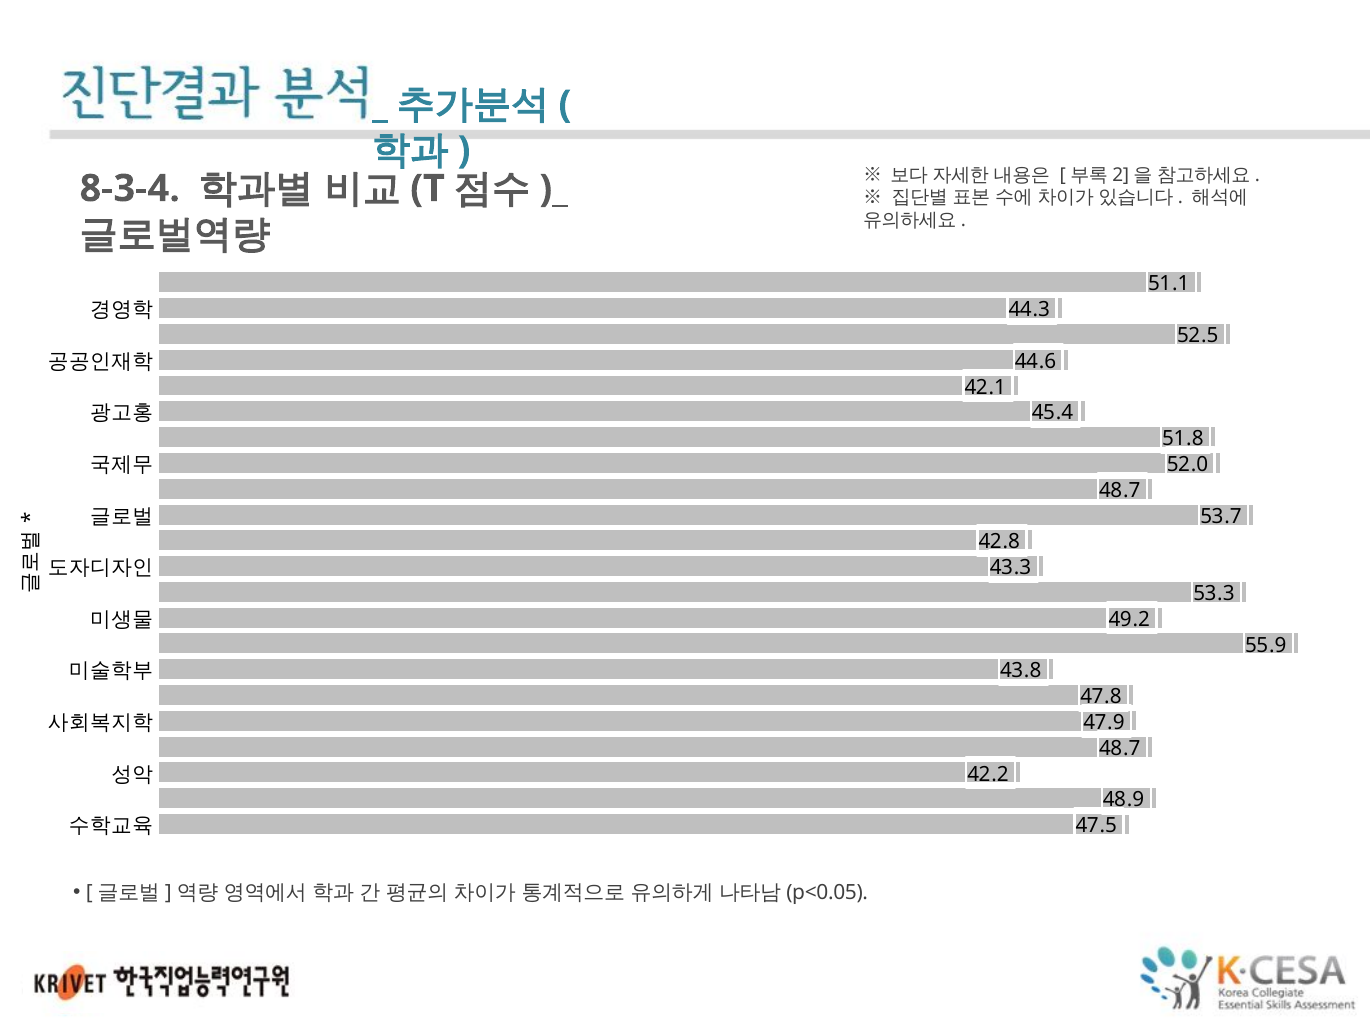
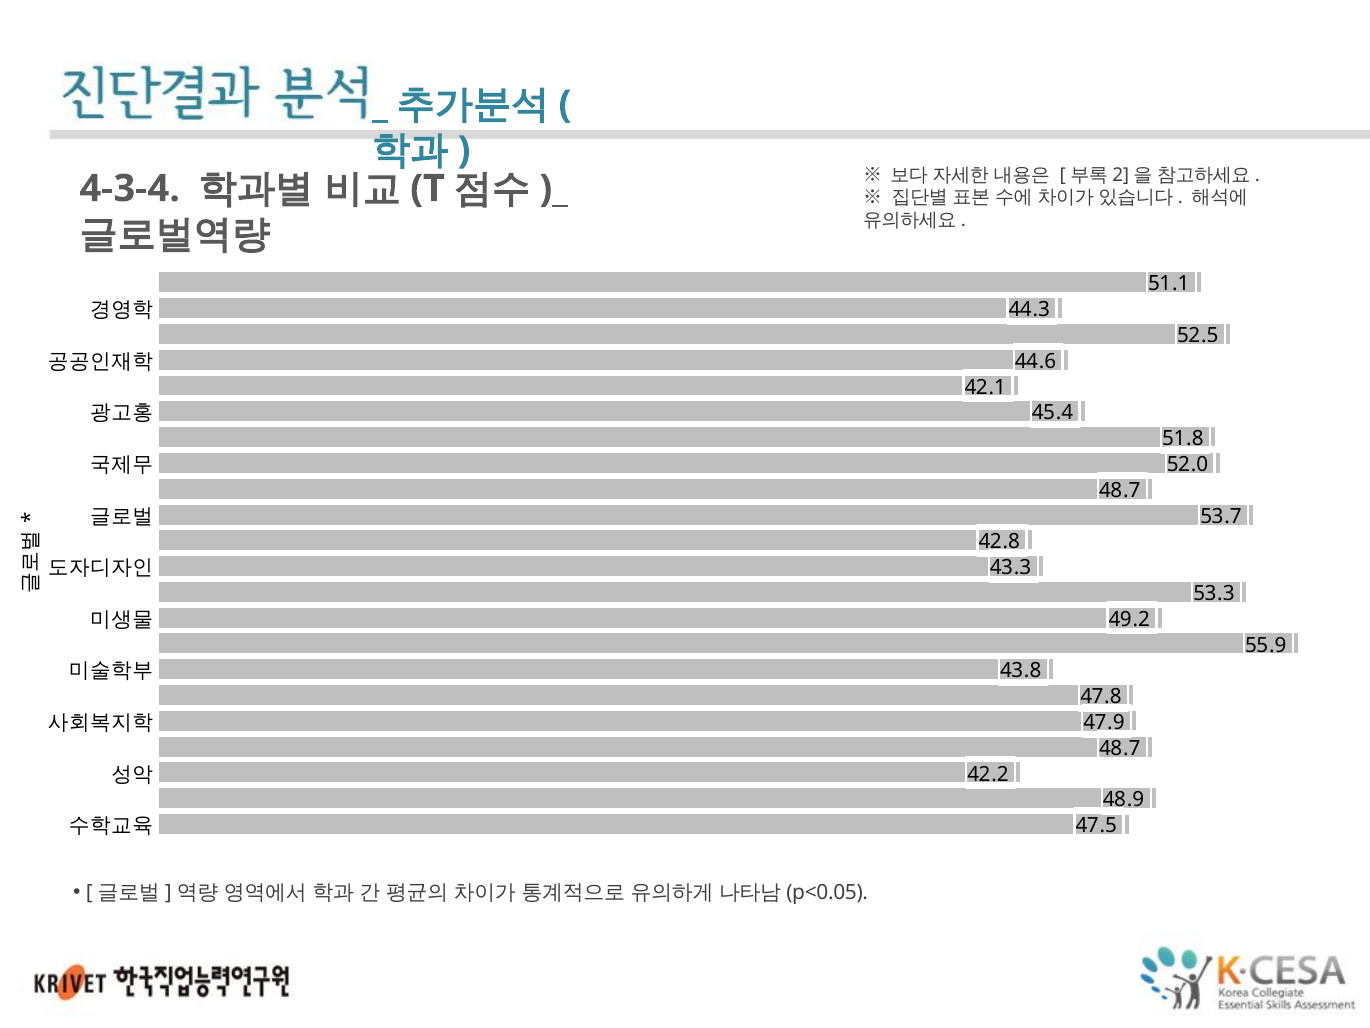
8-3-4: 8-3-4 -> 4-3-4 (130, 188)
